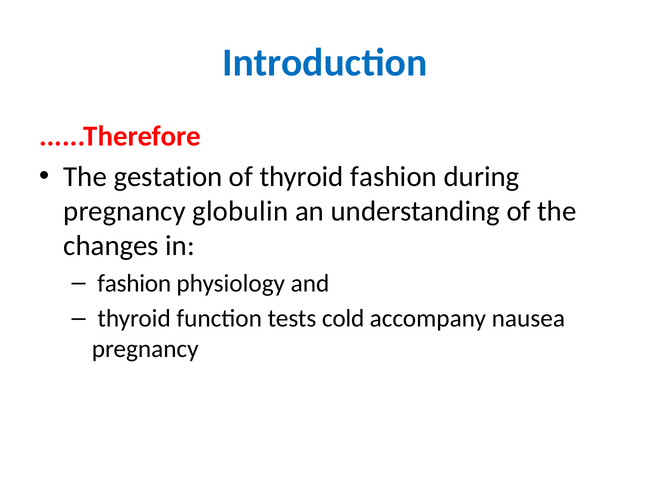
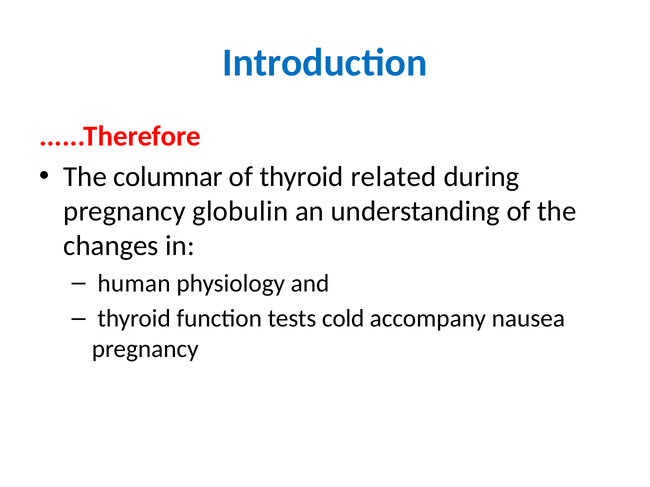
gestation: gestation -> columnar (168, 177)
thyroid fashion: fashion -> related (394, 177)
fashion: fashion -> human (134, 283)
